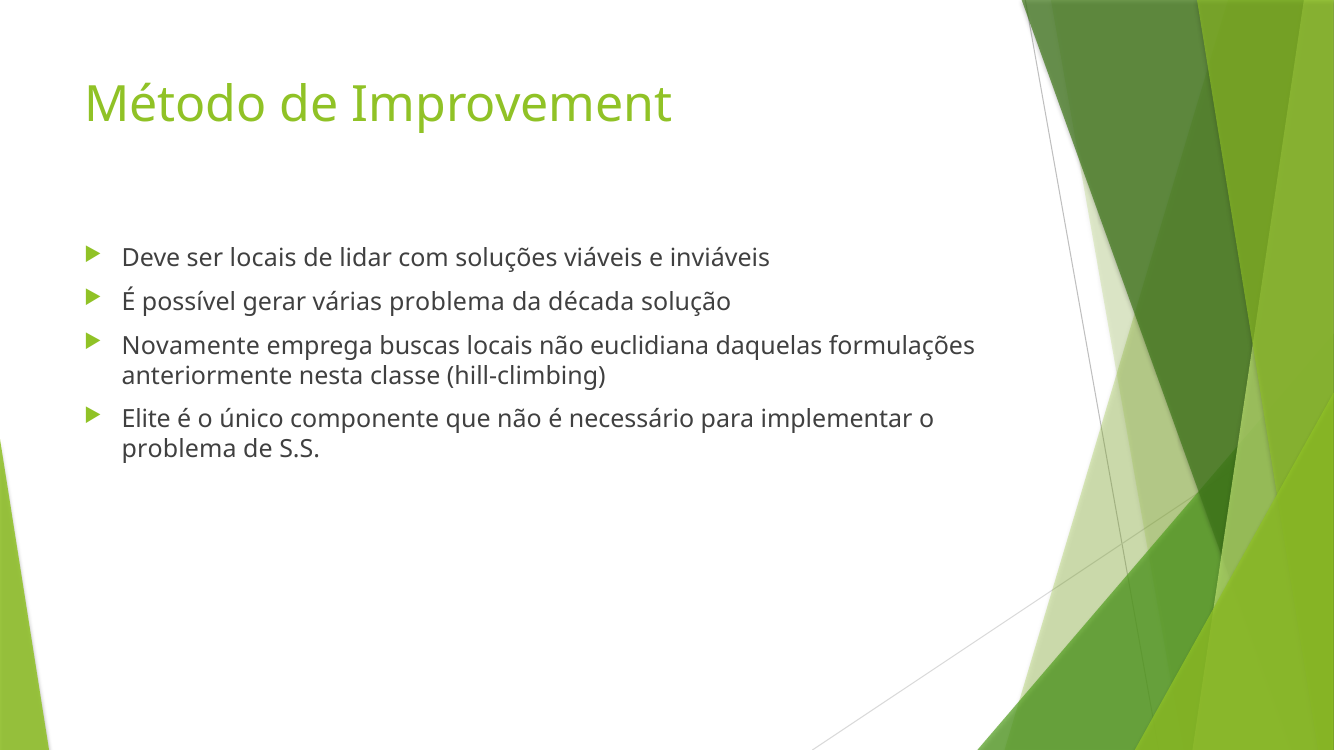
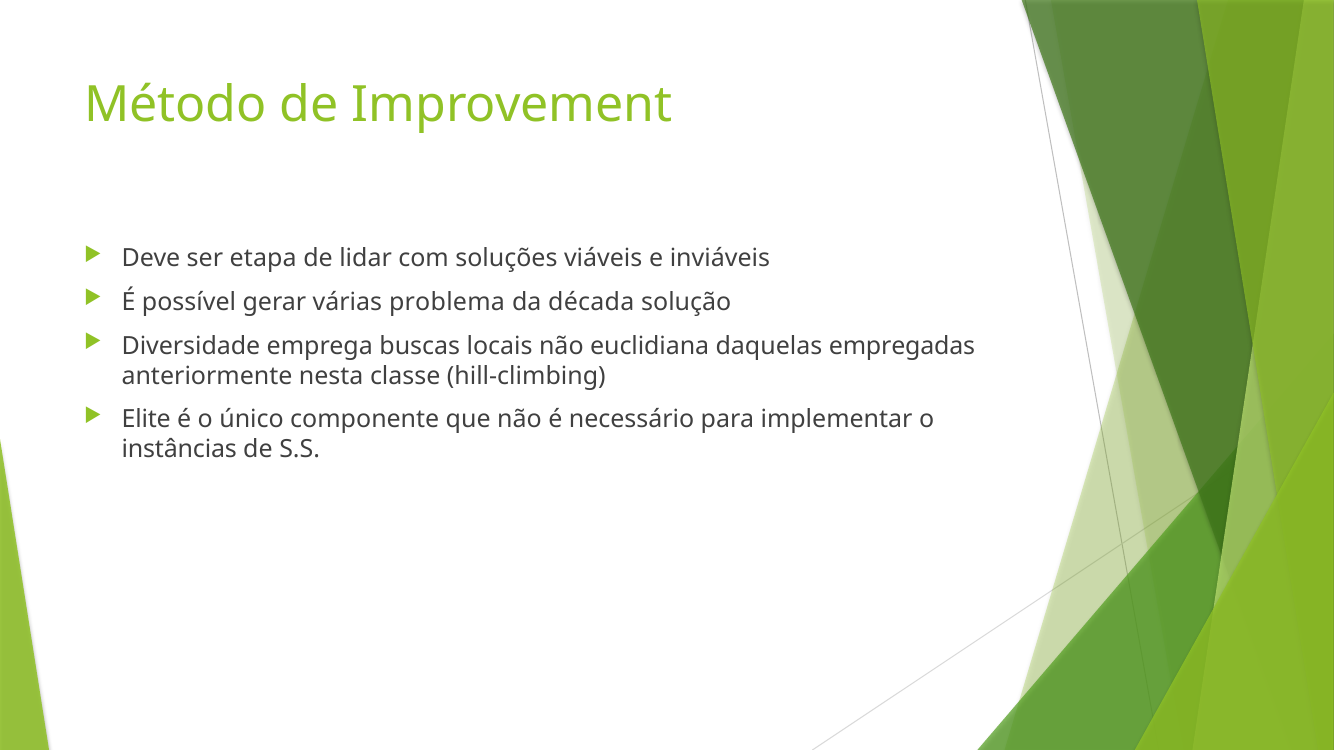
ser locais: locais -> etapa (263, 258)
Novamente: Novamente -> Diversidade (191, 346)
formulações: formulações -> empregadas (902, 346)
problema: problema -> instâncias (179, 450)
